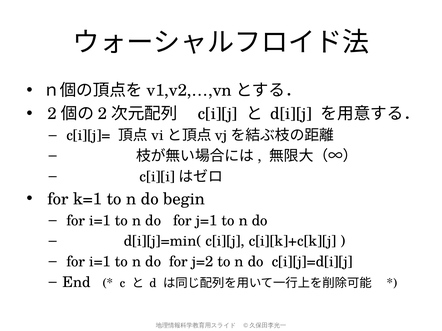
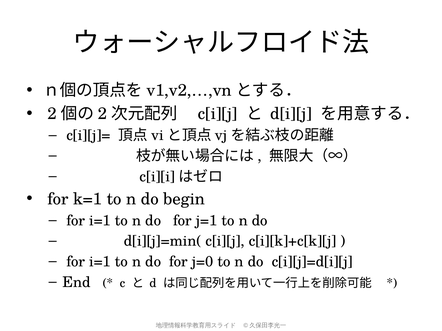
j=2: j=2 -> j=0 (203, 262)
